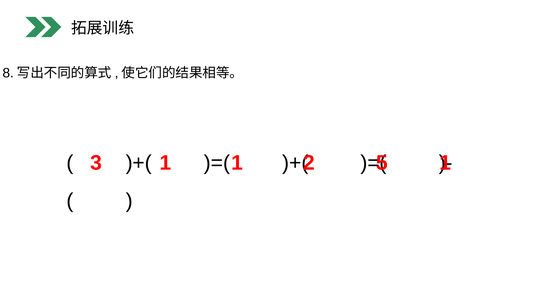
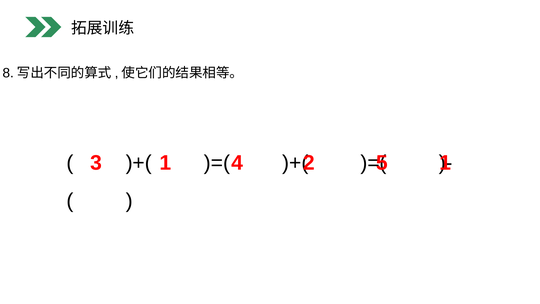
1 1: 1 -> 4 (237, 163)
